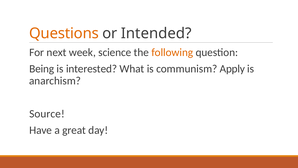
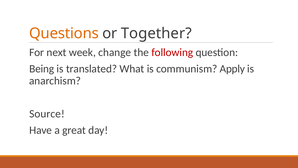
Intended: Intended -> Together (156, 33)
science: science -> change (115, 52)
following colour: orange -> red (172, 52)
interested: interested -> translated (92, 69)
